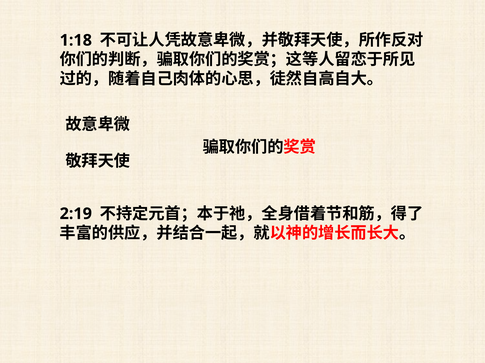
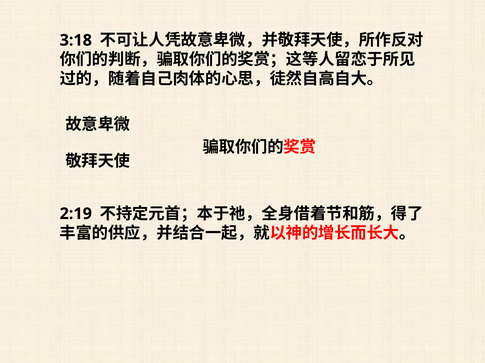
1:18: 1:18 -> 3:18 (76, 40)
